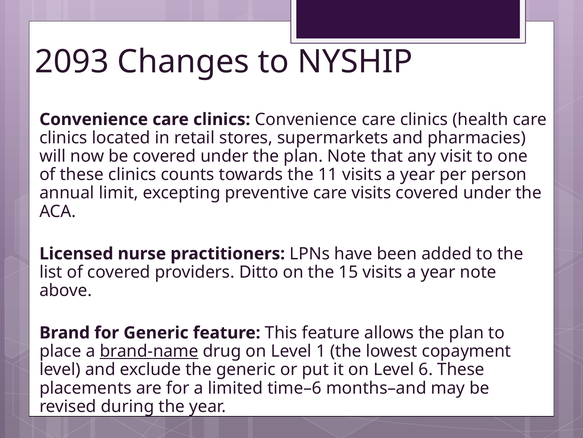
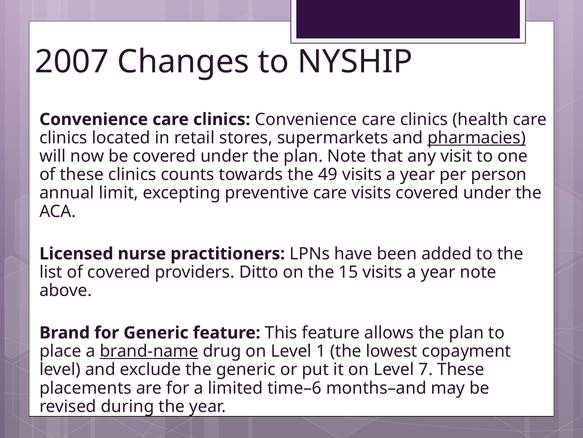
2093: 2093 -> 2007 (72, 62)
pharmacies underline: none -> present (477, 138)
11: 11 -> 49 (328, 174)
6: 6 -> 7 (426, 369)
